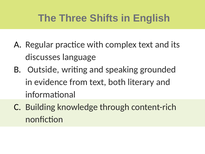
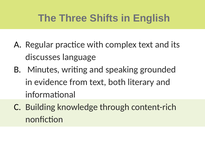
Outside: Outside -> Minutes (43, 69)
